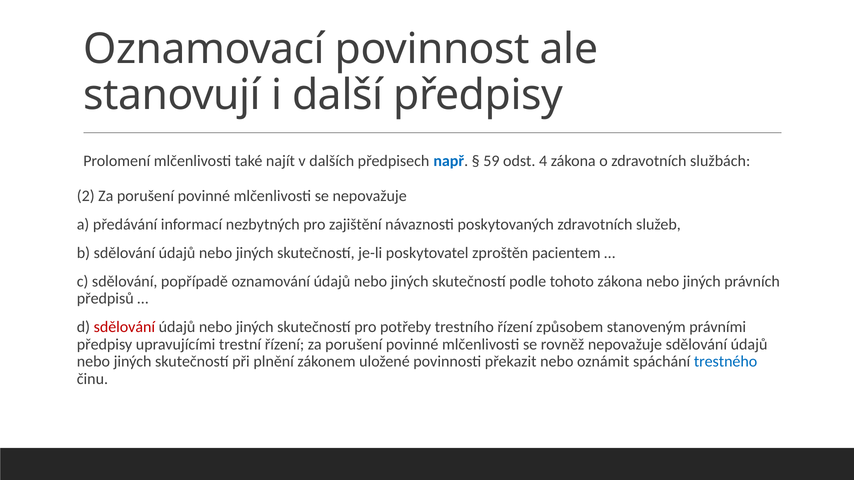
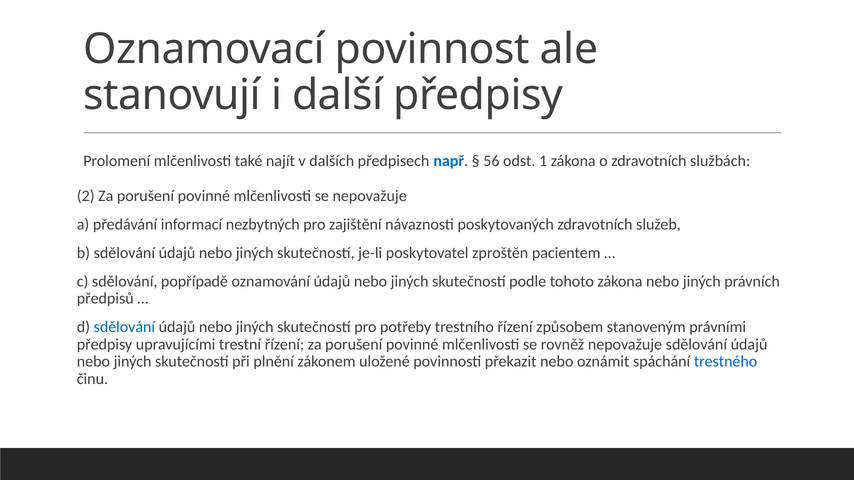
59: 59 -> 56 (491, 161)
4: 4 -> 1 (543, 161)
sdělování colour: red -> blue (124, 327)
